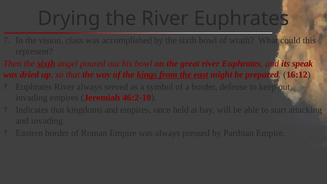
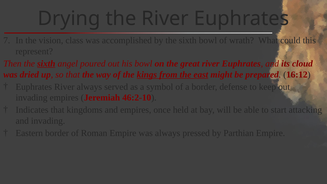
speak: speak -> cloud (302, 64)
